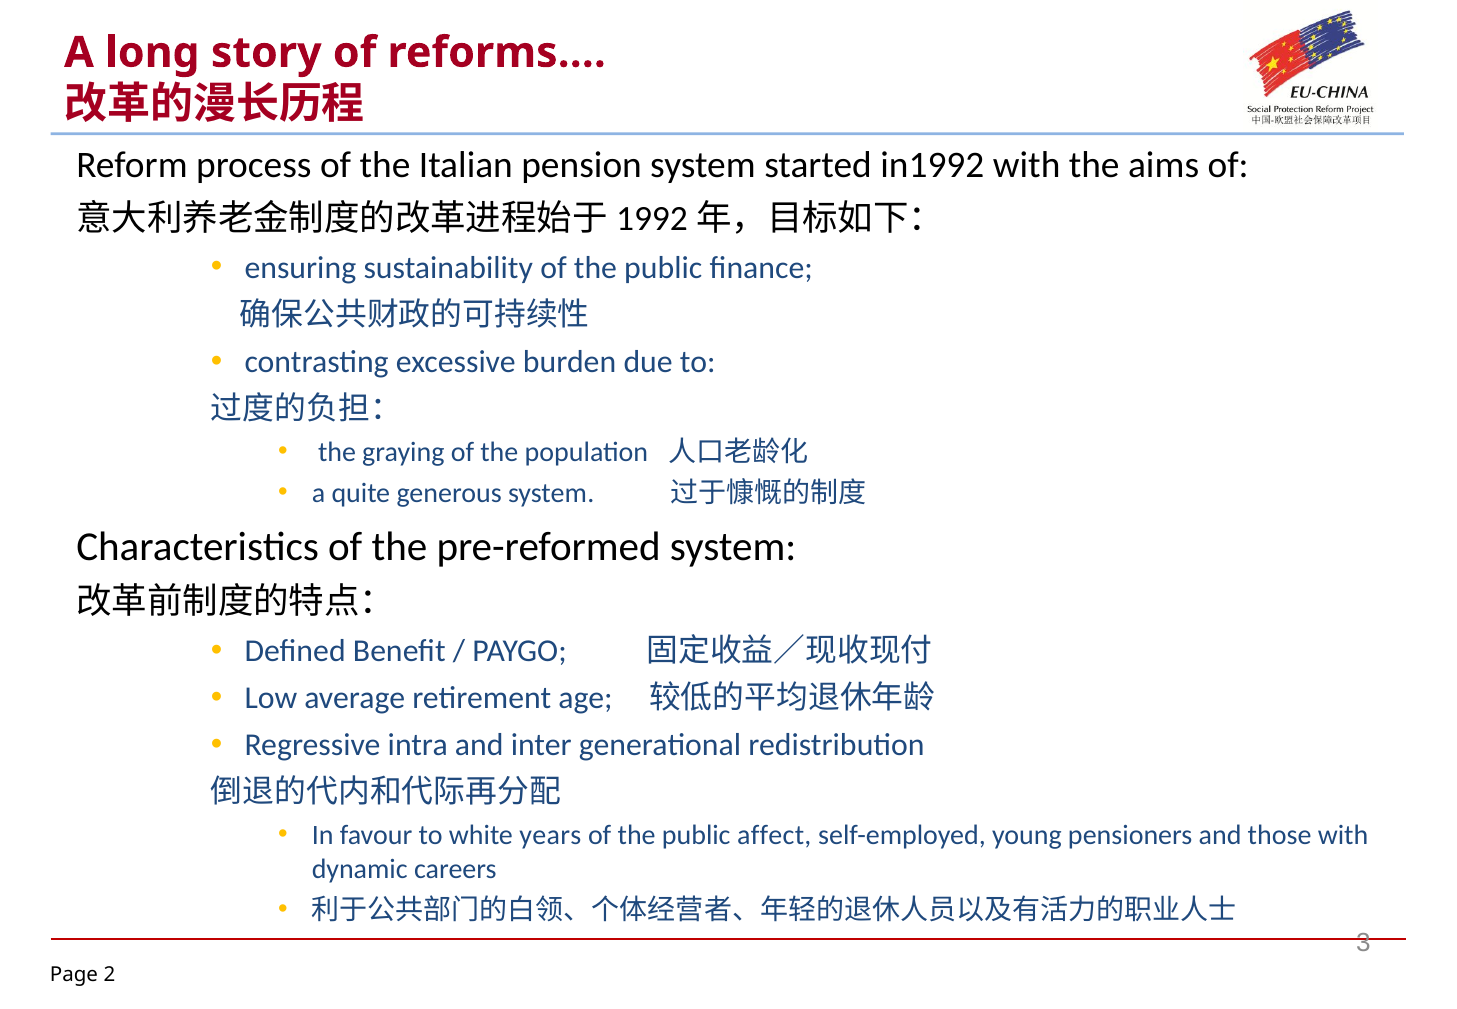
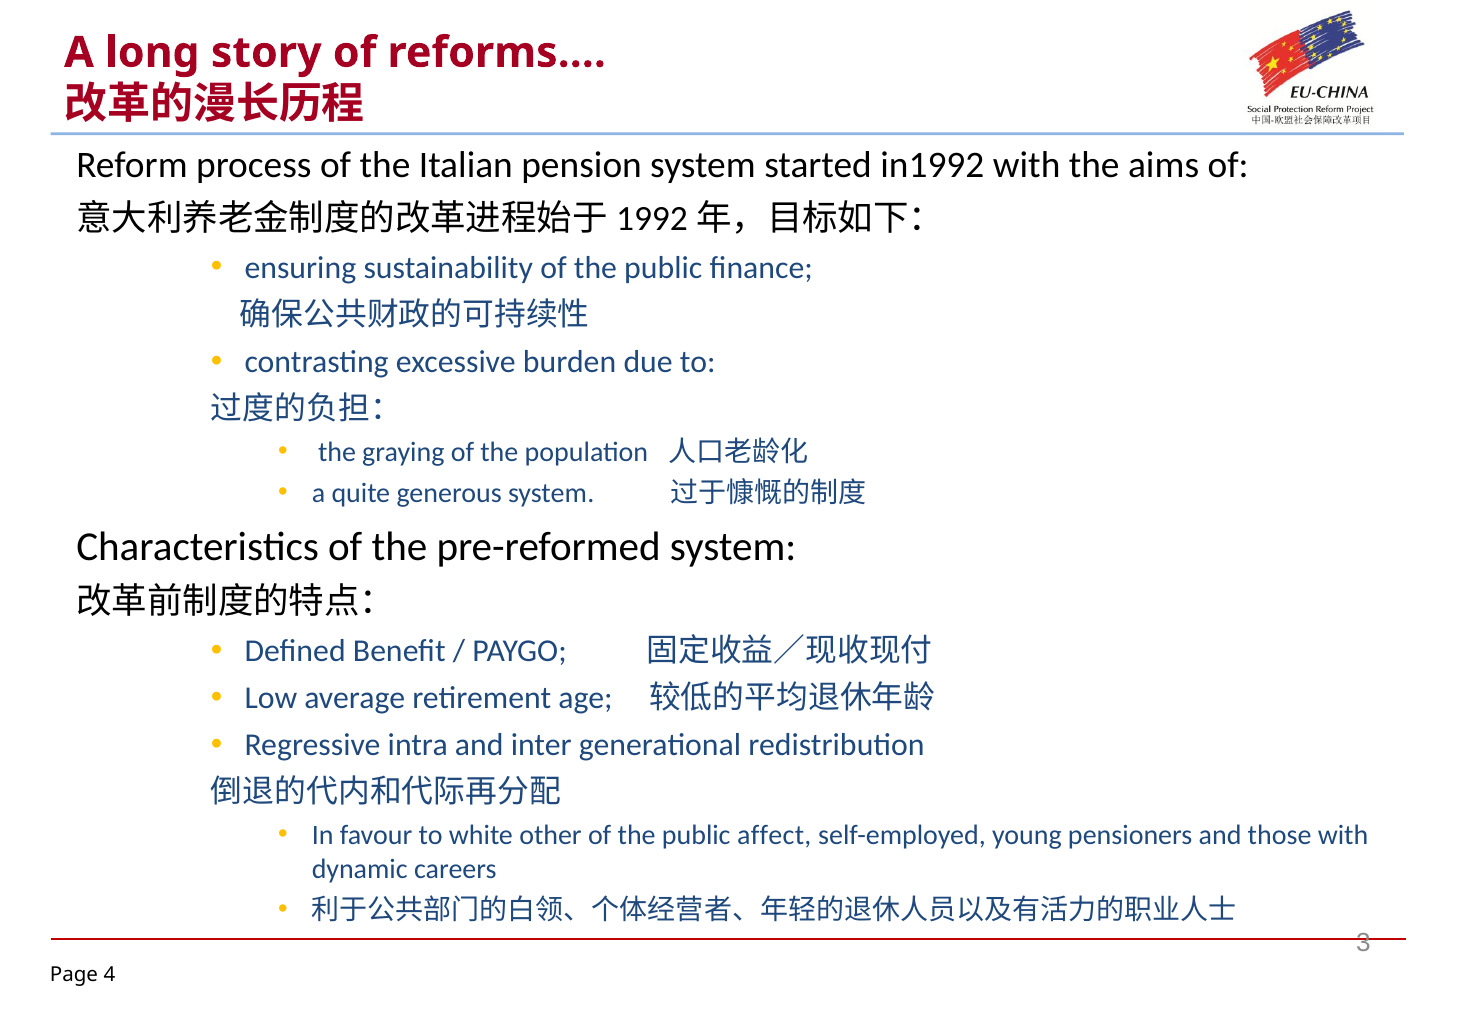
years: years -> other (551, 835)
2: 2 -> 4 (109, 974)
